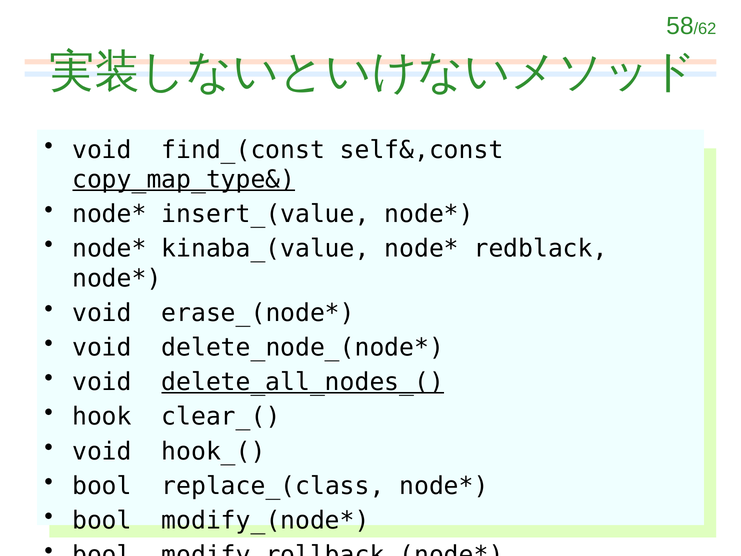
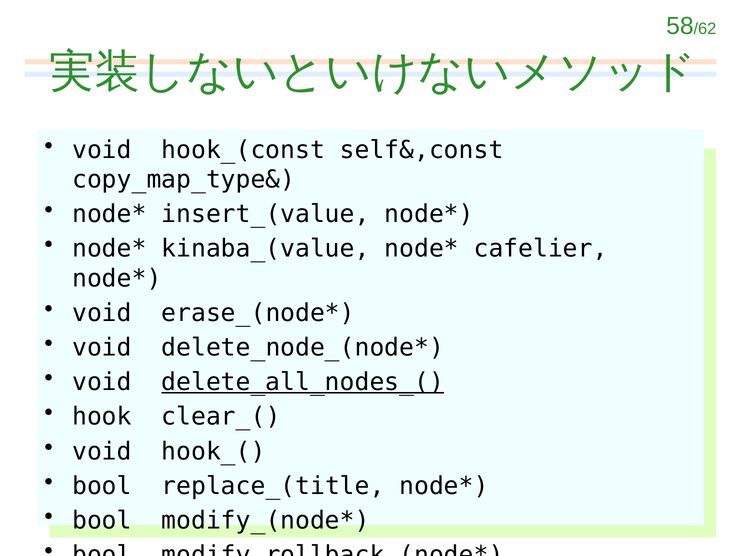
find_(const: find_(const -> hook_(const (243, 150)
copy_map_type& underline: present -> none (184, 180)
redblack: redblack -> cafelier (541, 249)
replace_(class: replace_(class -> replace_(title (273, 486)
